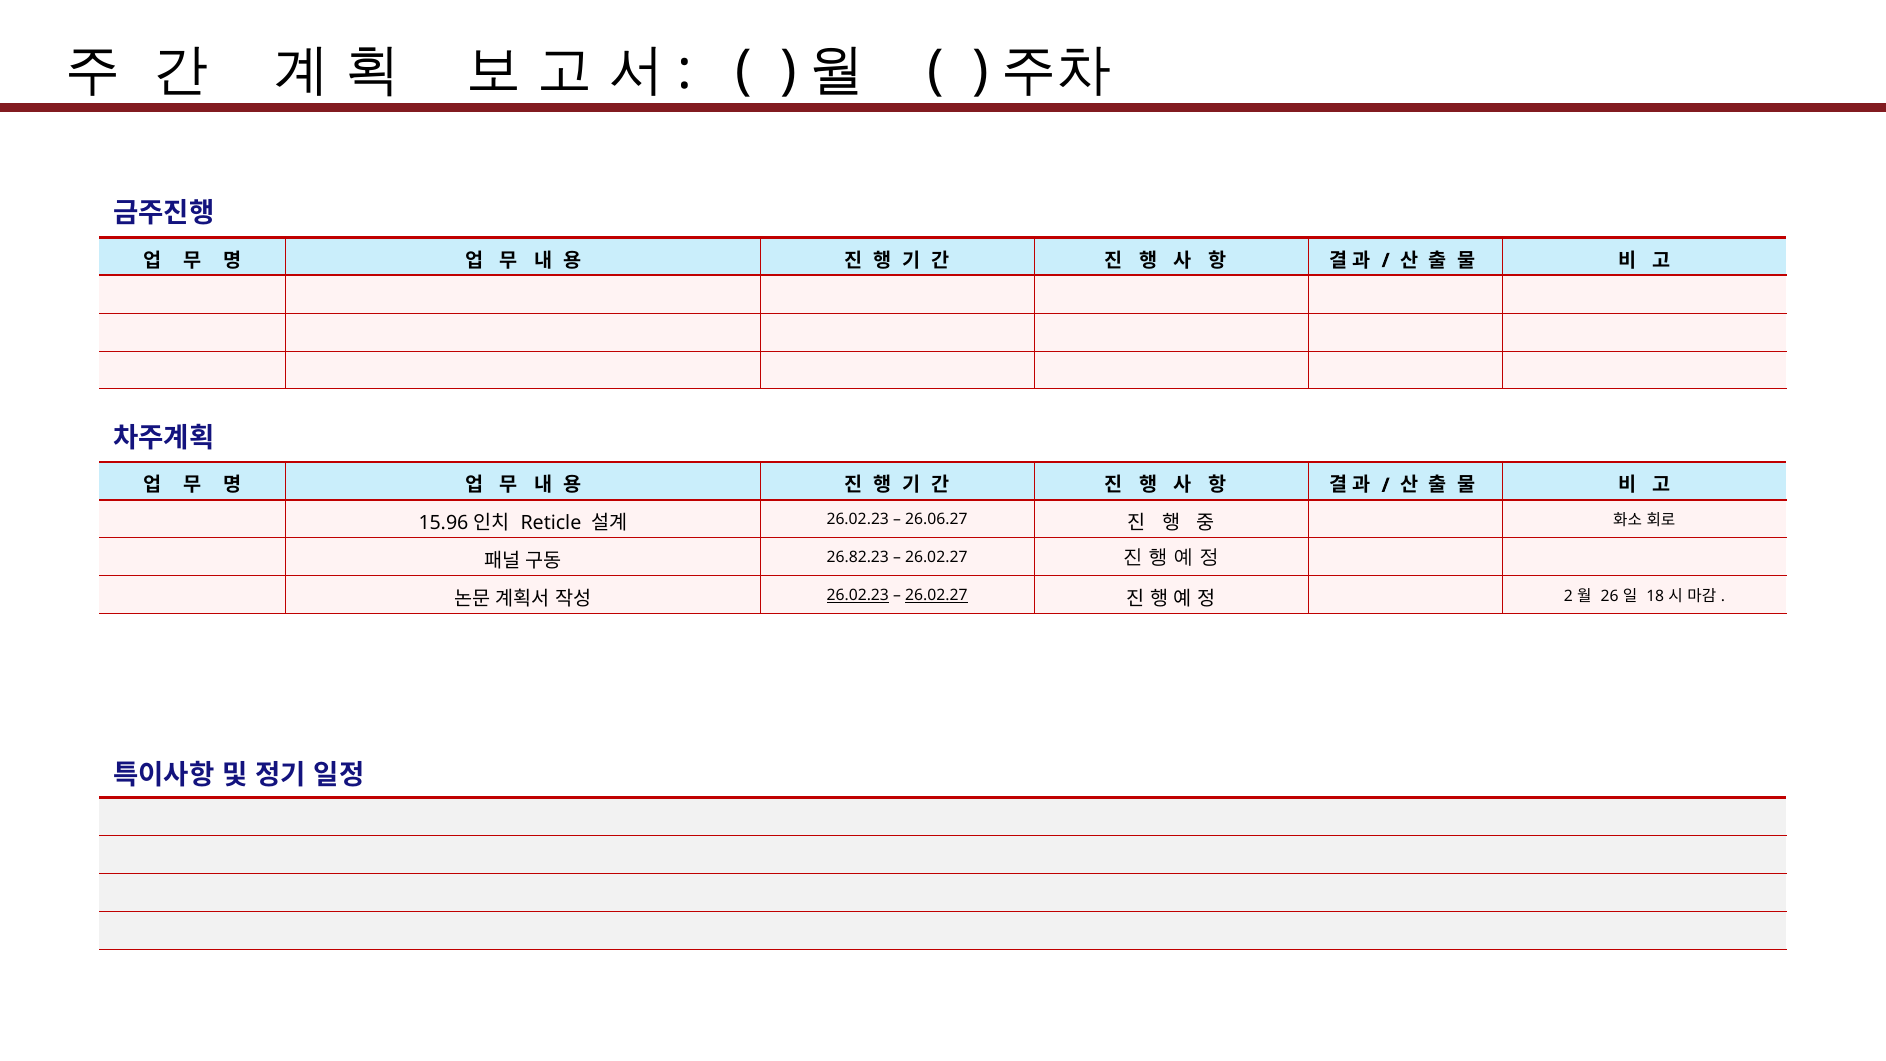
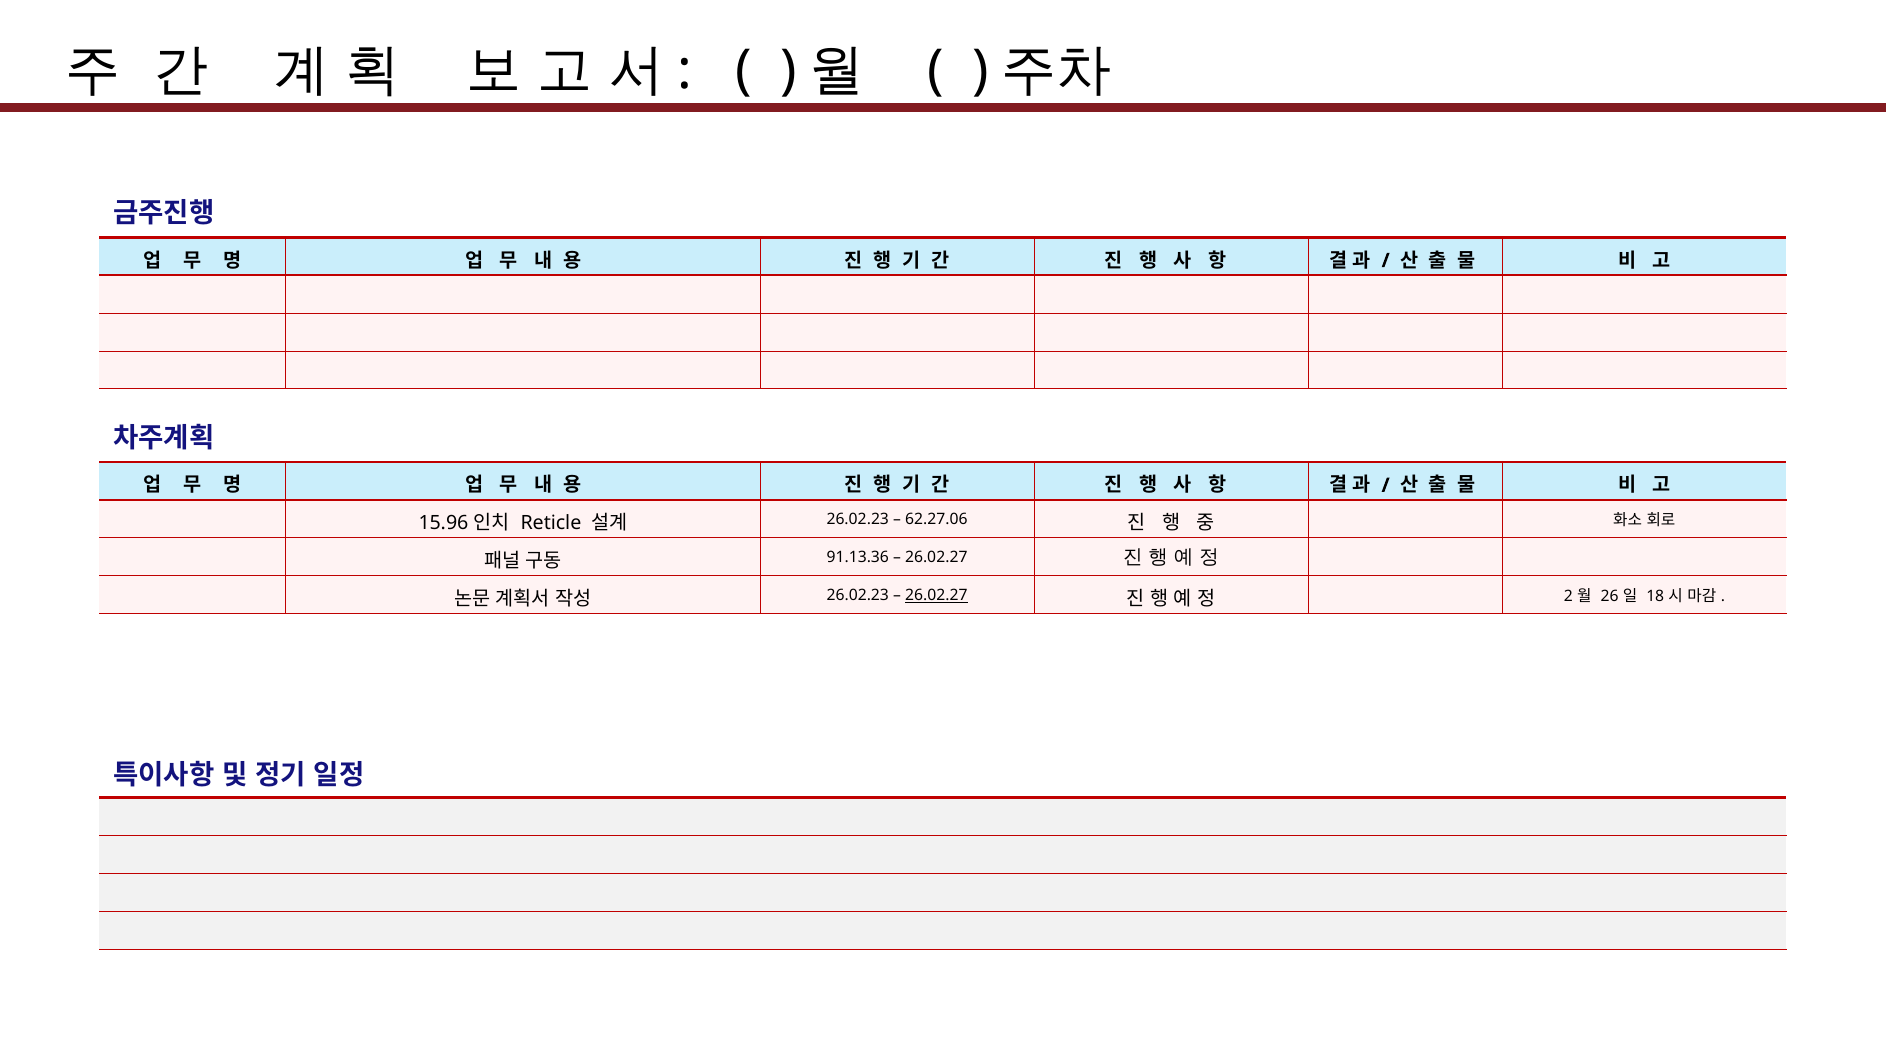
26.06.27: 26.06.27 -> 62.27.06 (936, 520)
26.82.23: 26.82.23 -> 91.13.36 (858, 557)
26.02.23 underline: present -> none (858, 595)
